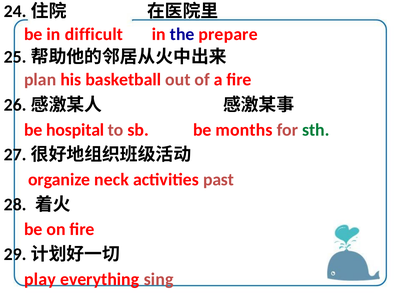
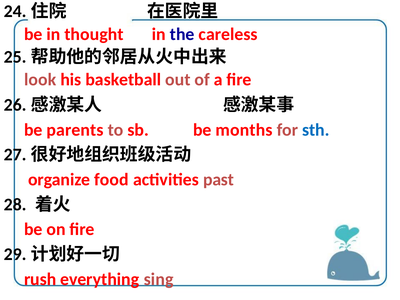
difficult: difficult -> thought (94, 34)
prepare: prepare -> careless (228, 34)
plan: plan -> look (40, 80)
hospital: hospital -> parents (75, 130)
sth colour: green -> blue (316, 130)
neck: neck -> food (112, 180)
play: play -> rush (40, 279)
